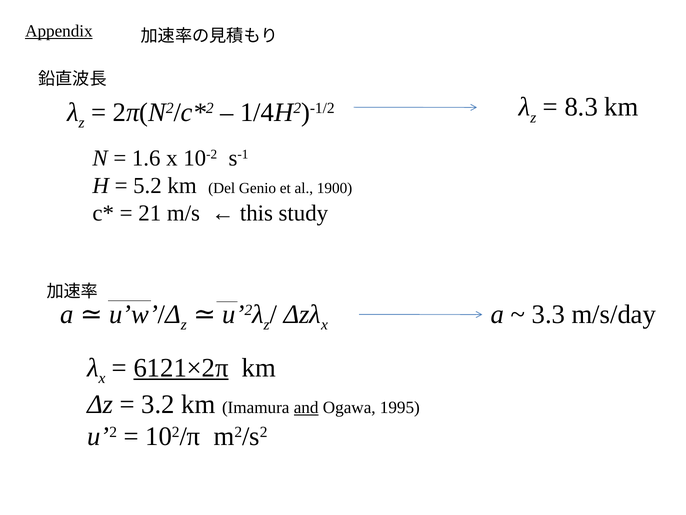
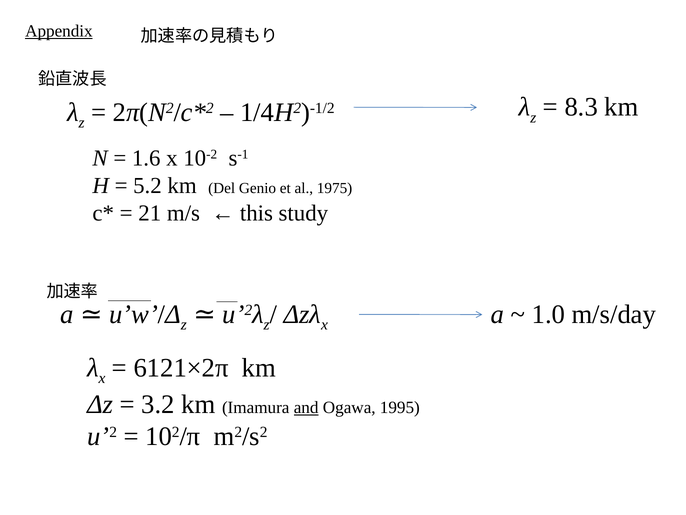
1900: 1900 -> 1975 (335, 188)
3.3: 3.3 -> 1.0 (548, 314)
6121×2π underline: present -> none (181, 368)
